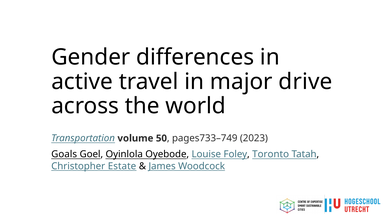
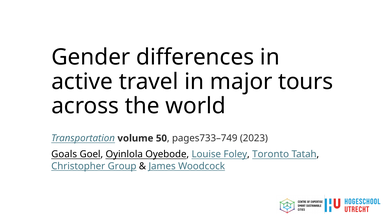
drive: drive -> tours (306, 81)
Estate: Estate -> Group (122, 166)
